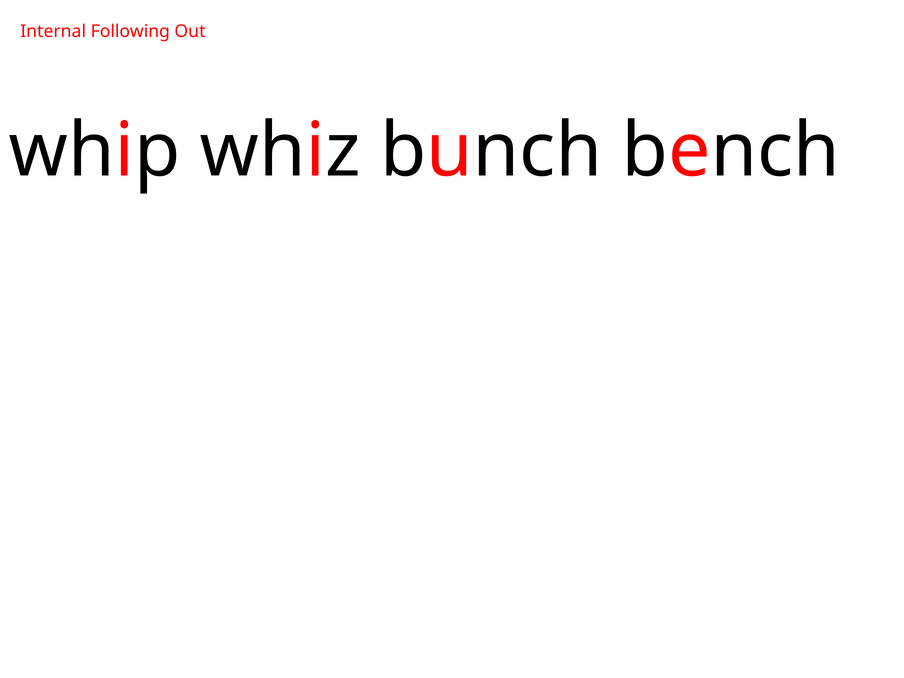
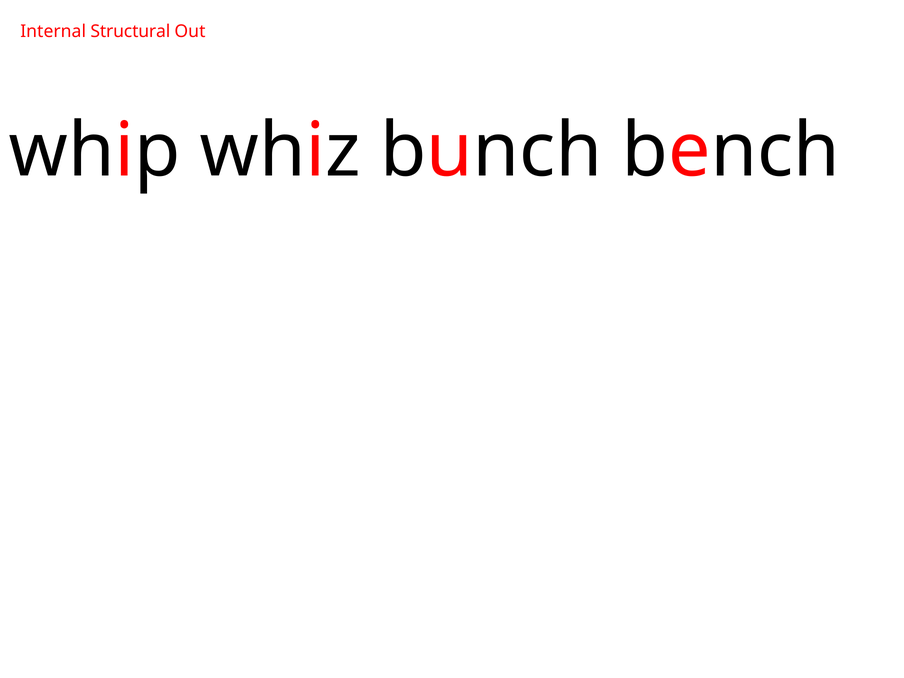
Following: Following -> Structural (130, 32)
